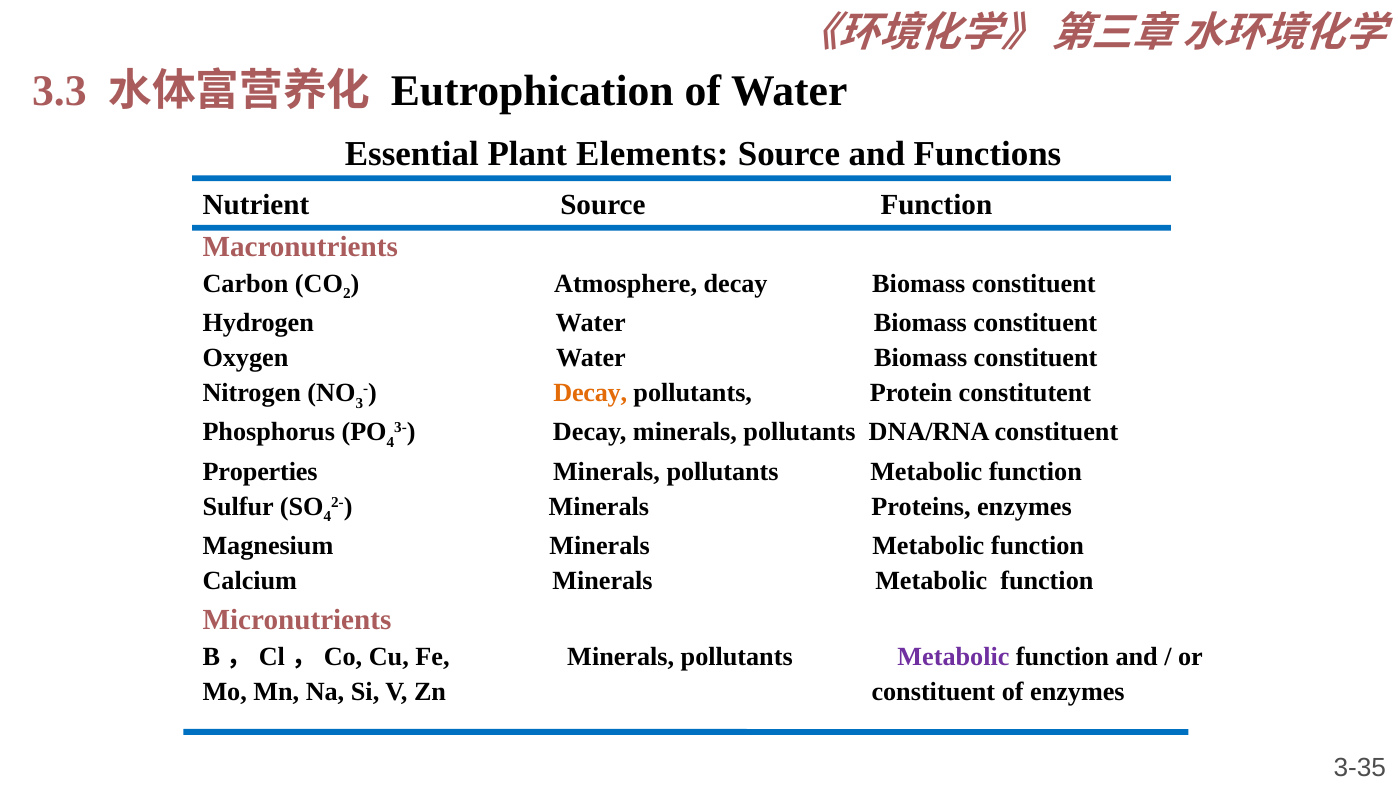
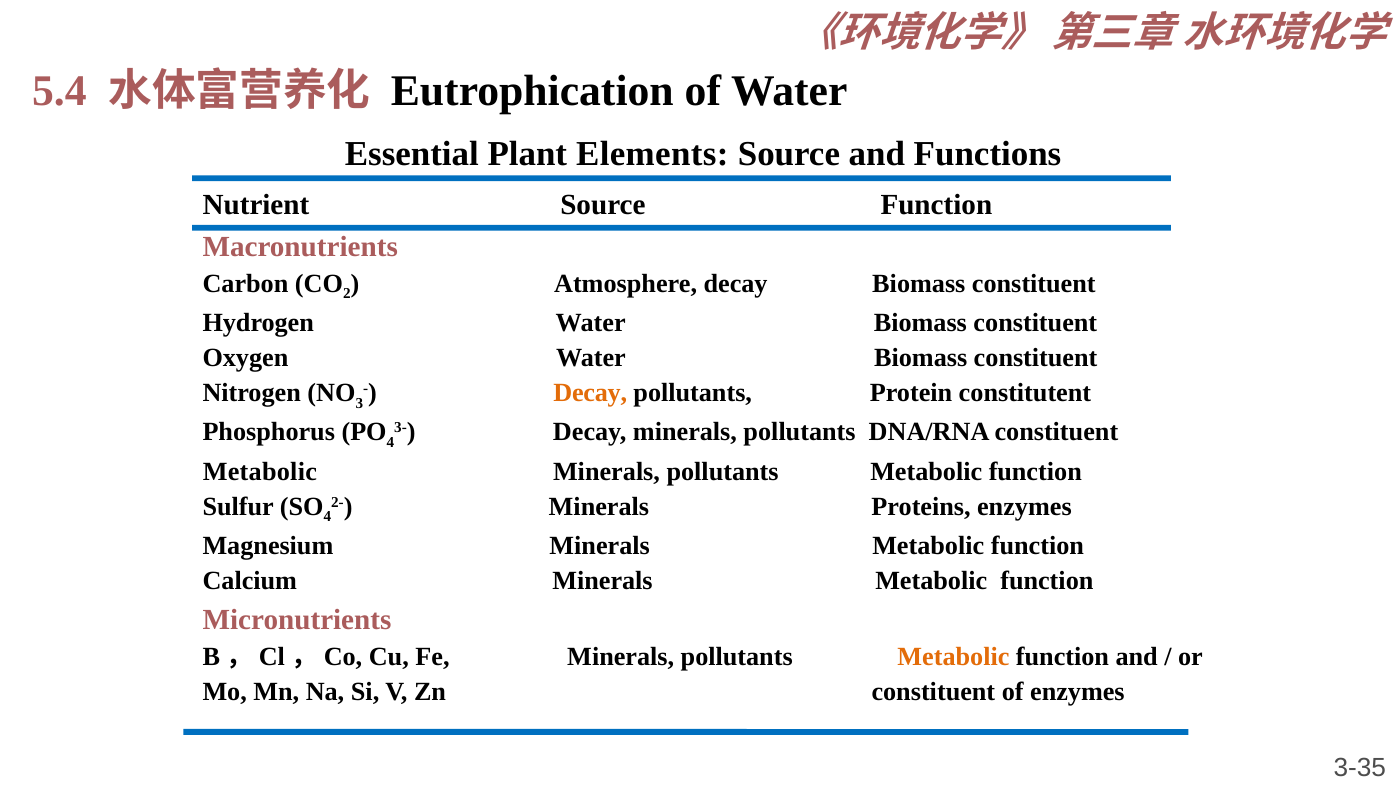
3.3: 3.3 -> 5.4 (59, 91)
Properties: Properties -> Metabolic (260, 471)
Metabolic colour: purple -> orange (953, 656)
